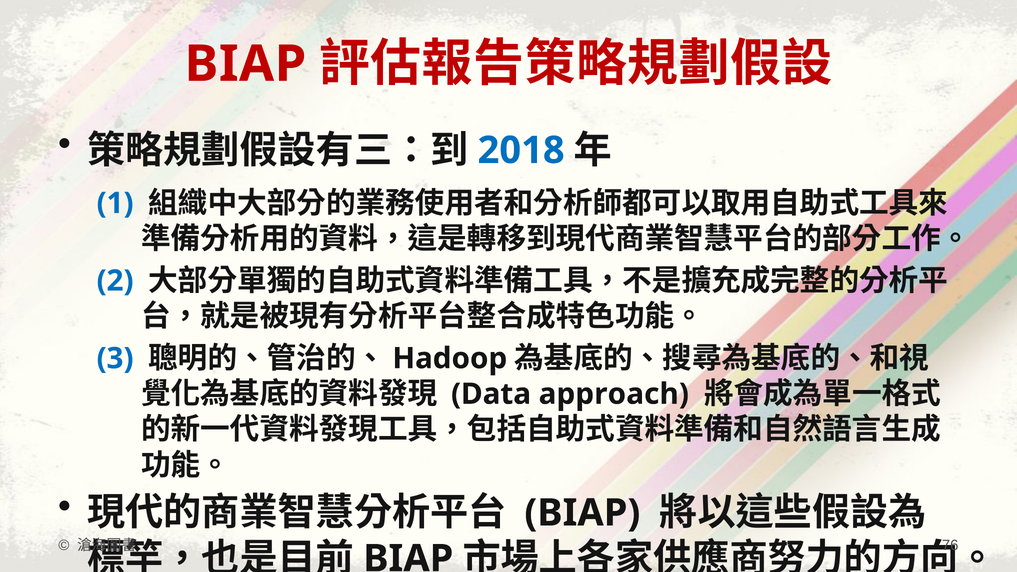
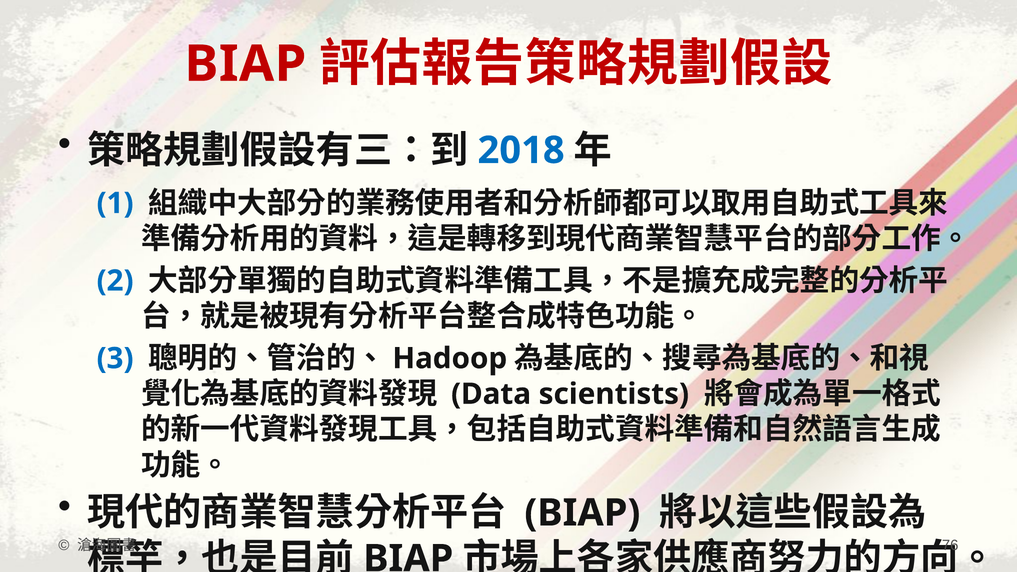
approach: approach -> scientists (614, 394)
